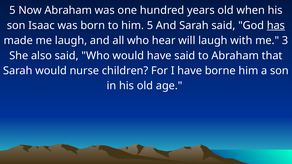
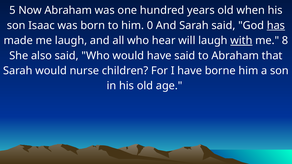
him 5: 5 -> 0 (150, 25)
with underline: none -> present (241, 41)
3: 3 -> 8 (285, 41)
